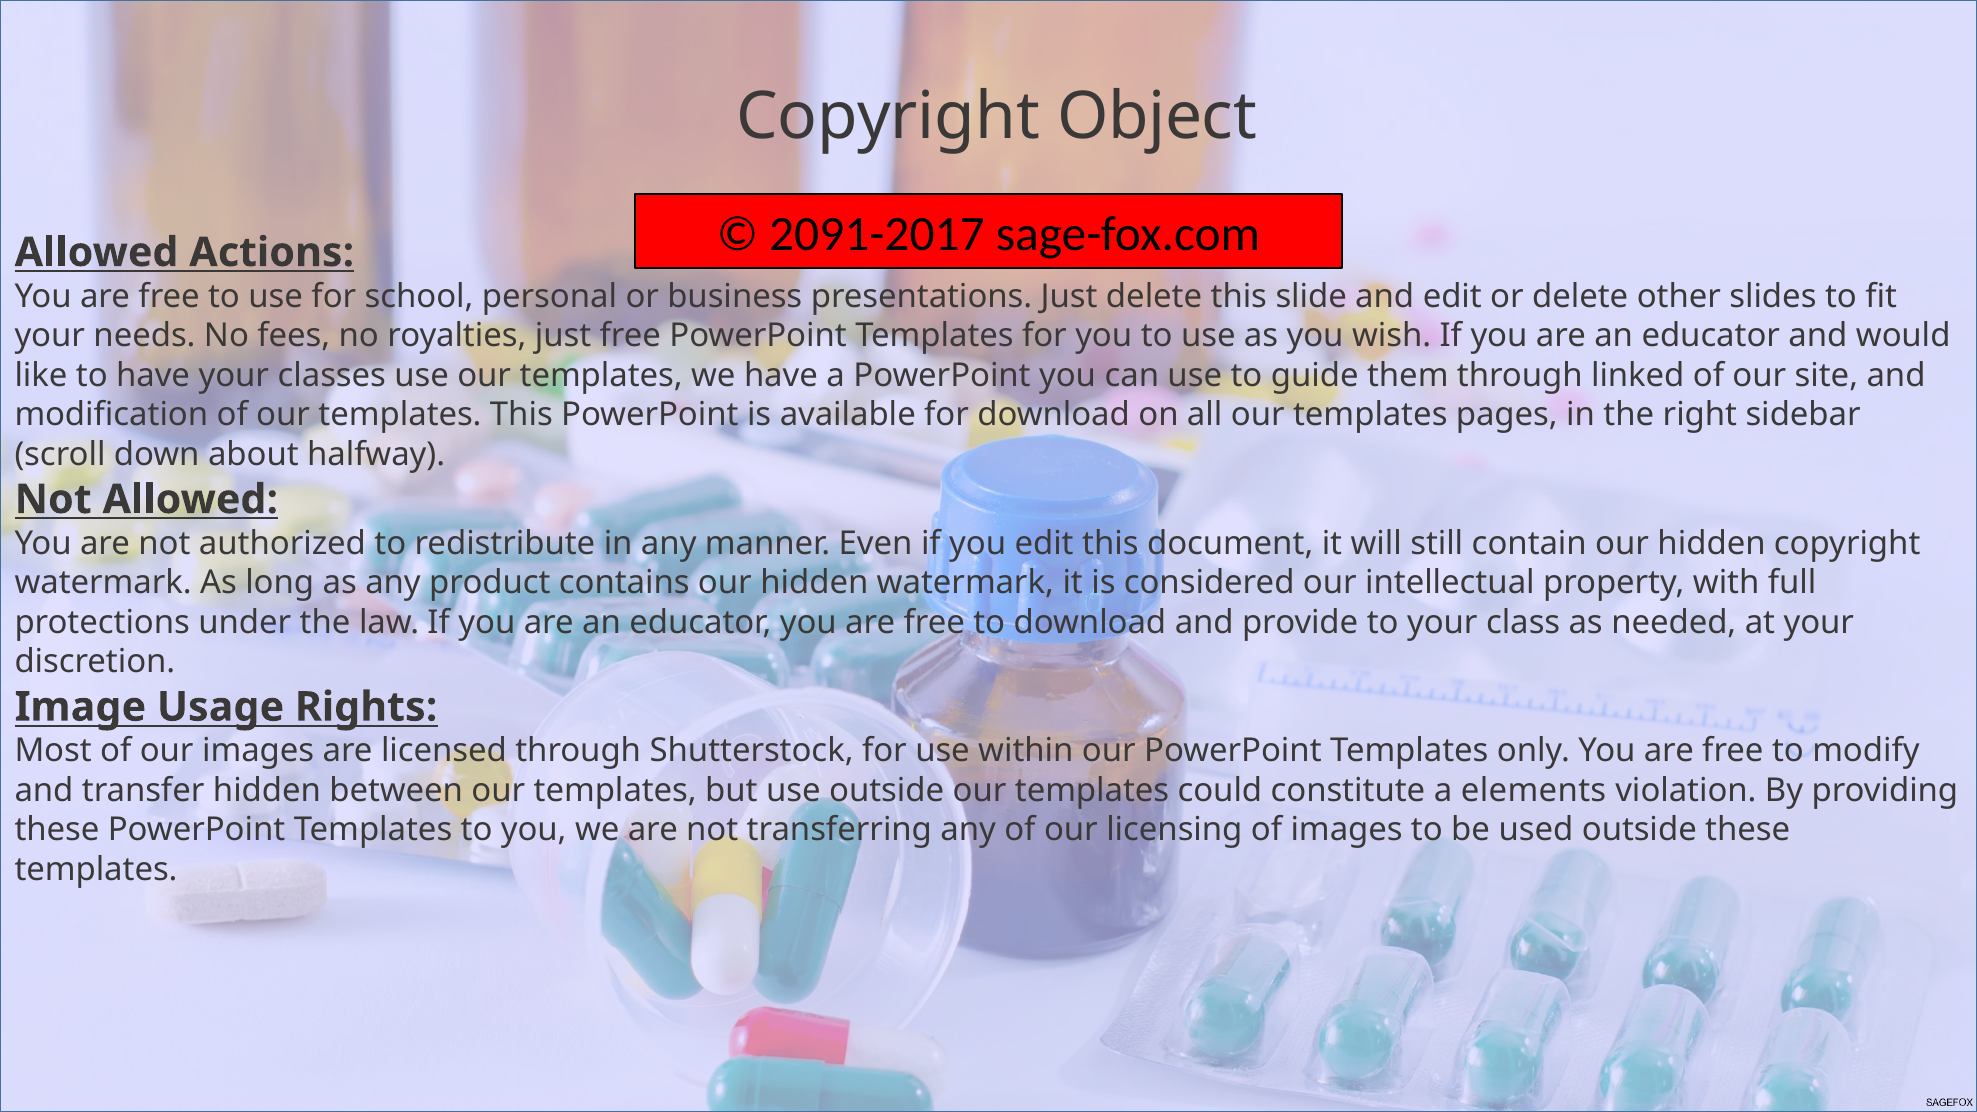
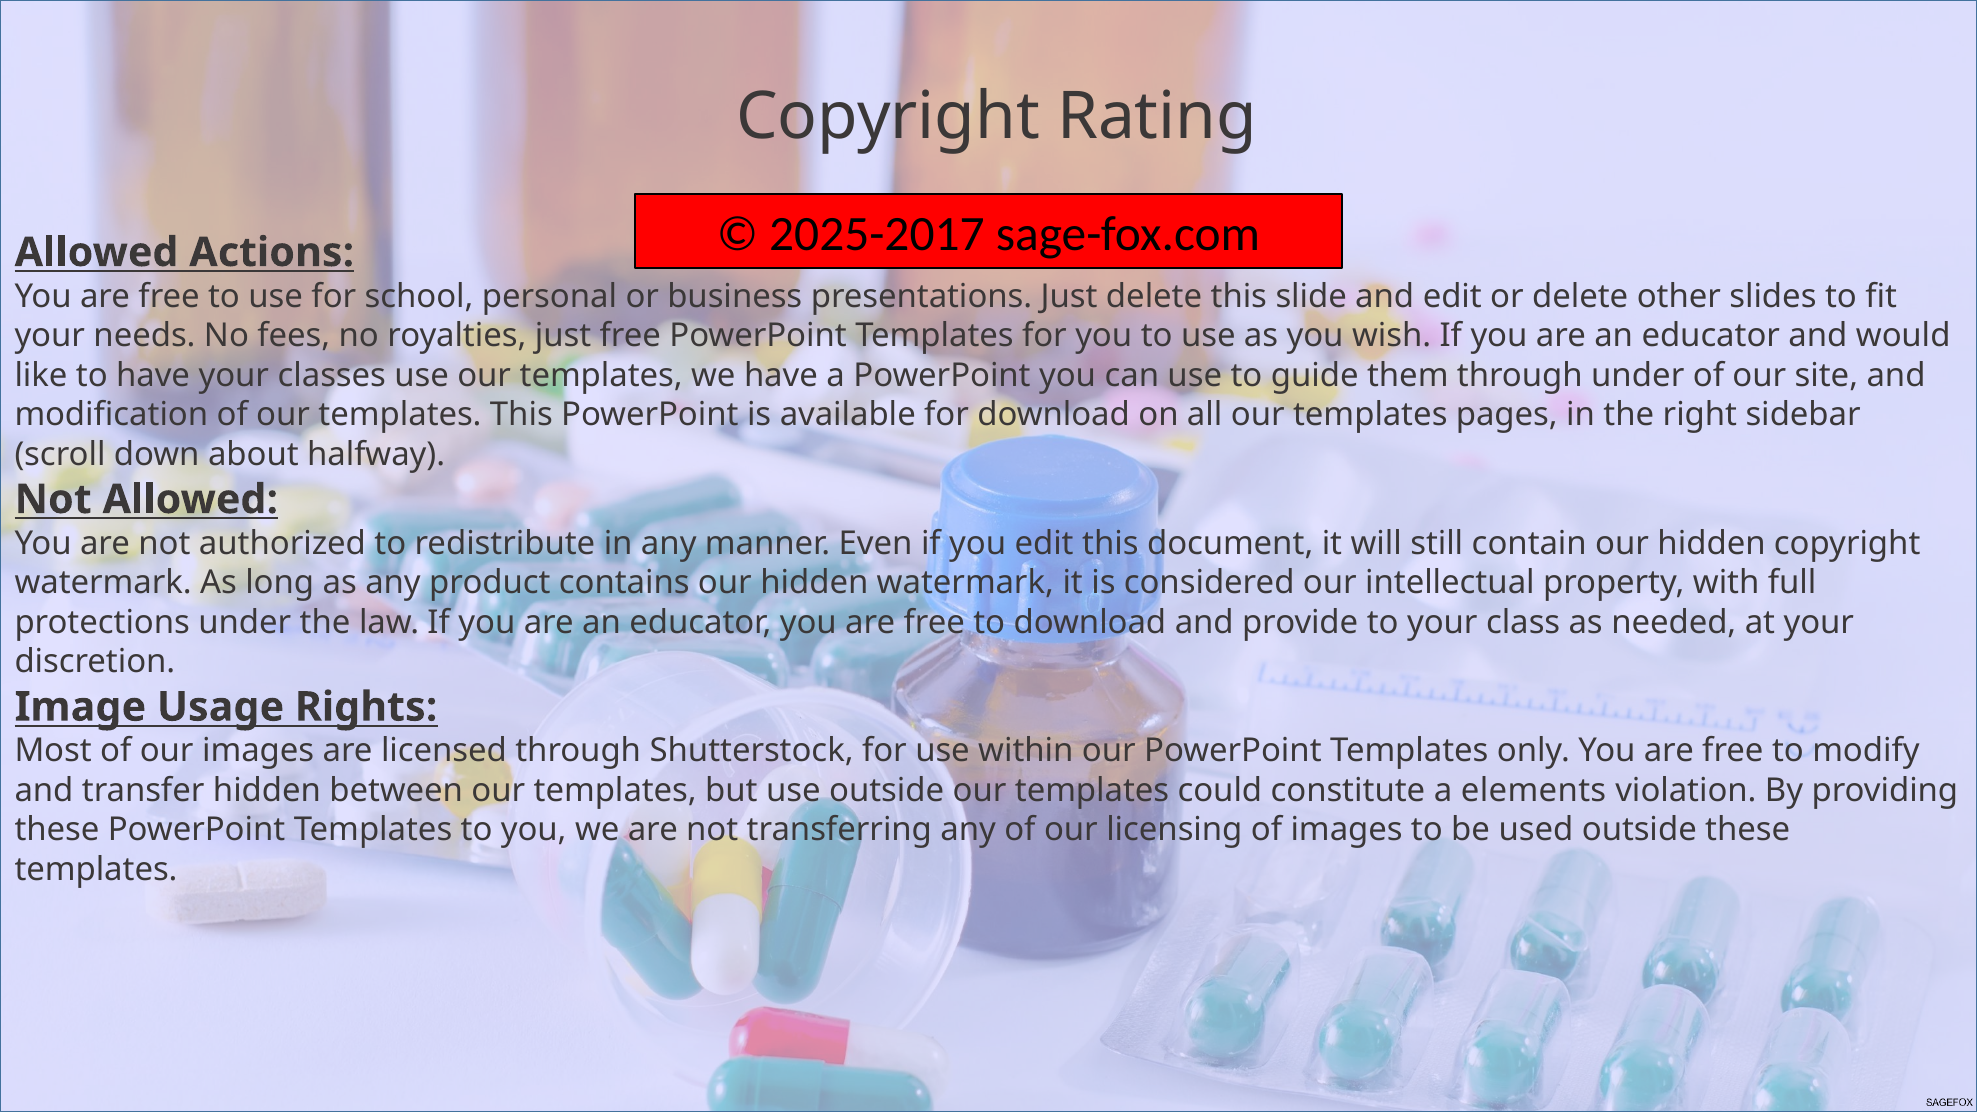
Object: Object -> Rating (1157, 117)
2091-2017: 2091-2017 -> 2025-2017 (877, 235)
through linked: linked -> under (1638, 375)
